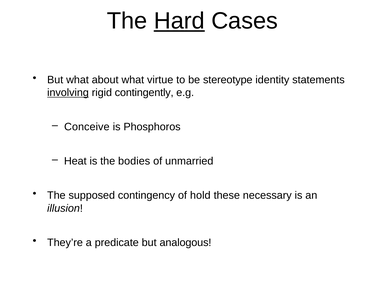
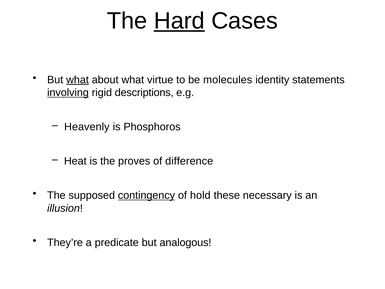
what underline: none -> present (78, 80)
stereotype: stereotype -> molecules (228, 80)
contingently: contingently -> descriptions (144, 93)
Conceive: Conceive -> Heavenly (87, 127)
bodies: bodies -> proves (134, 161)
unmarried: unmarried -> difference (189, 161)
contingency underline: none -> present (146, 195)
